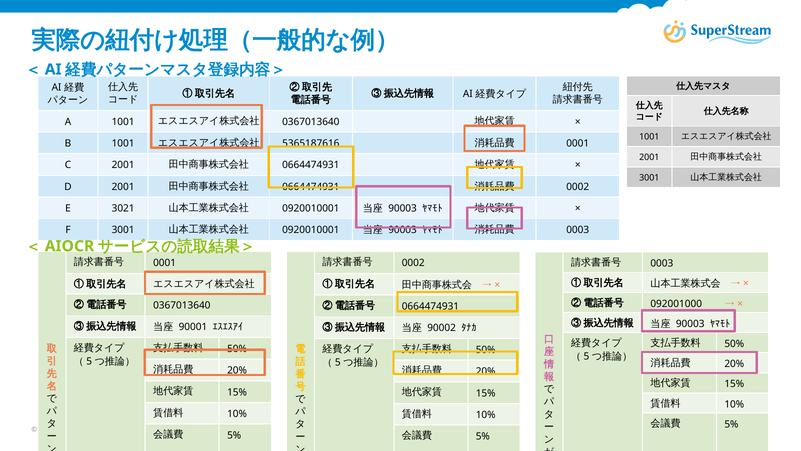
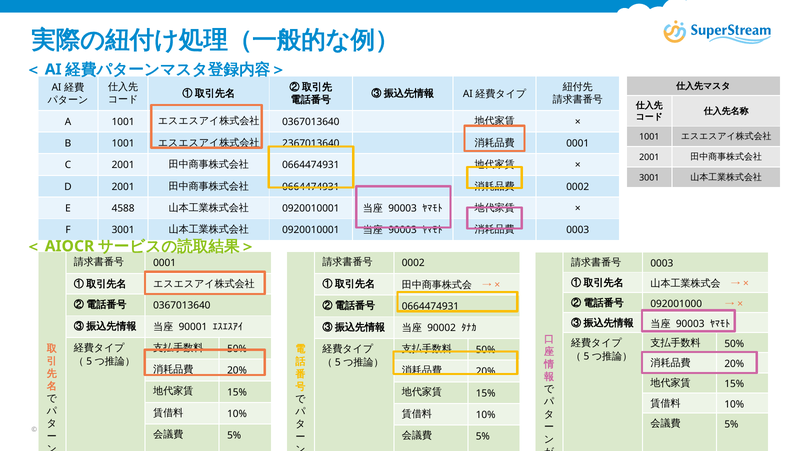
5365187616: 5365187616 -> 2367013640 (311, 143)
3021: 3021 -> 4588 (123, 208)
